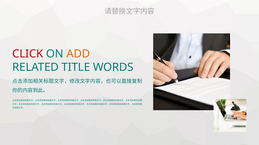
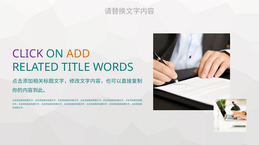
CLICK colour: red -> purple (28, 54)
